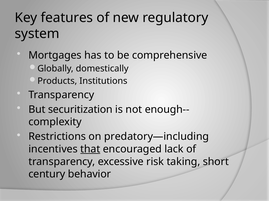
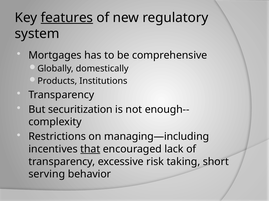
features underline: none -> present (67, 18)
predatory—including: predatory—including -> managing—including (157, 137)
century: century -> serving (47, 175)
